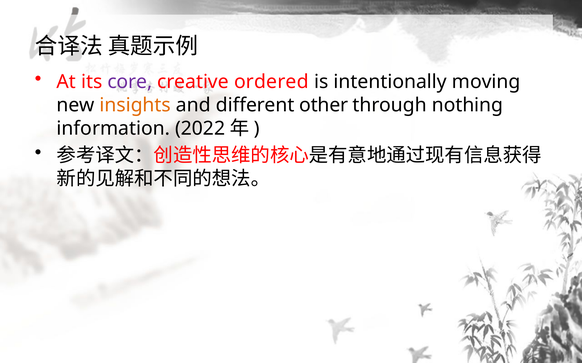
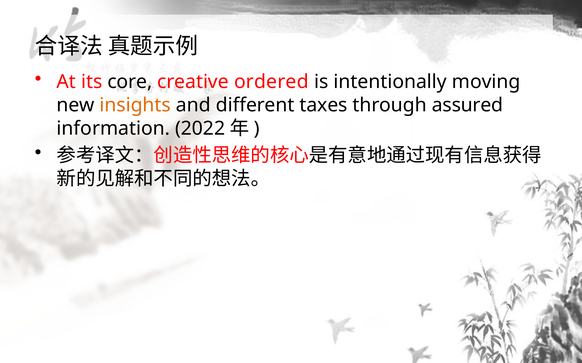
core colour: purple -> black (130, 82)
other: other -> taxes (324, 105)
nothing: nothing -> assured (467, 105)
